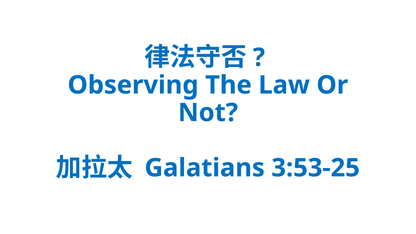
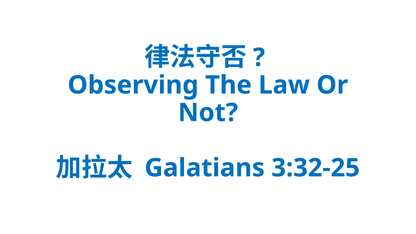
3:53-25: 3:53-25 -> 3:32-25 (316, 168)
